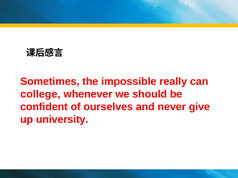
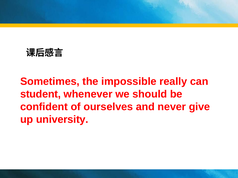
college: college -> student (40, 94)
